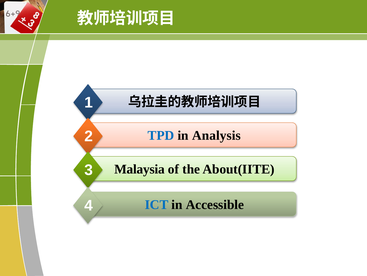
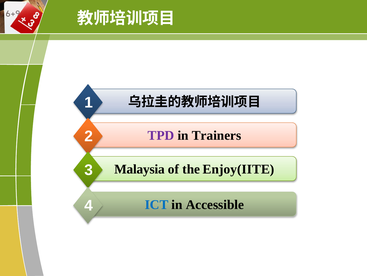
TPD colour: blue -> purple (161, 135)
Analysis: Analysis -> Trainers (217, 135)
About(IITE: About(IITE -> Enjoy(IITE (239, 169)
